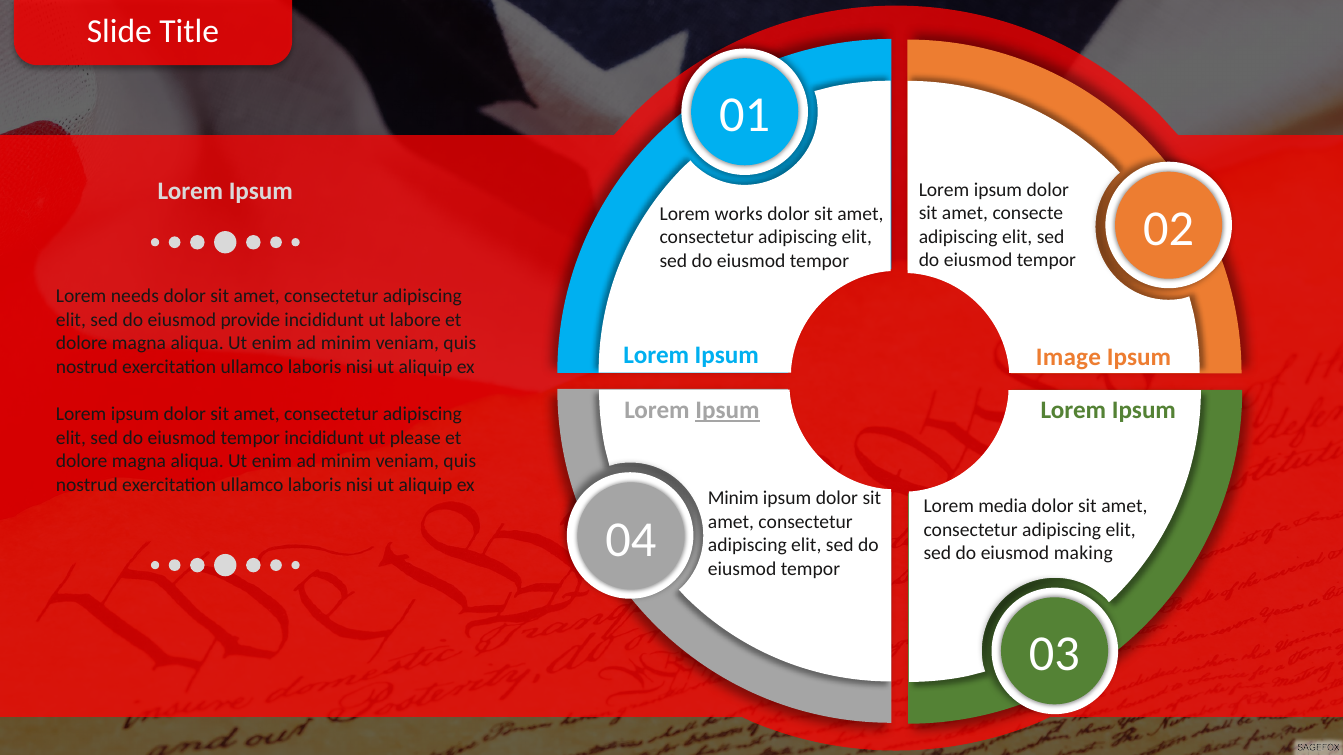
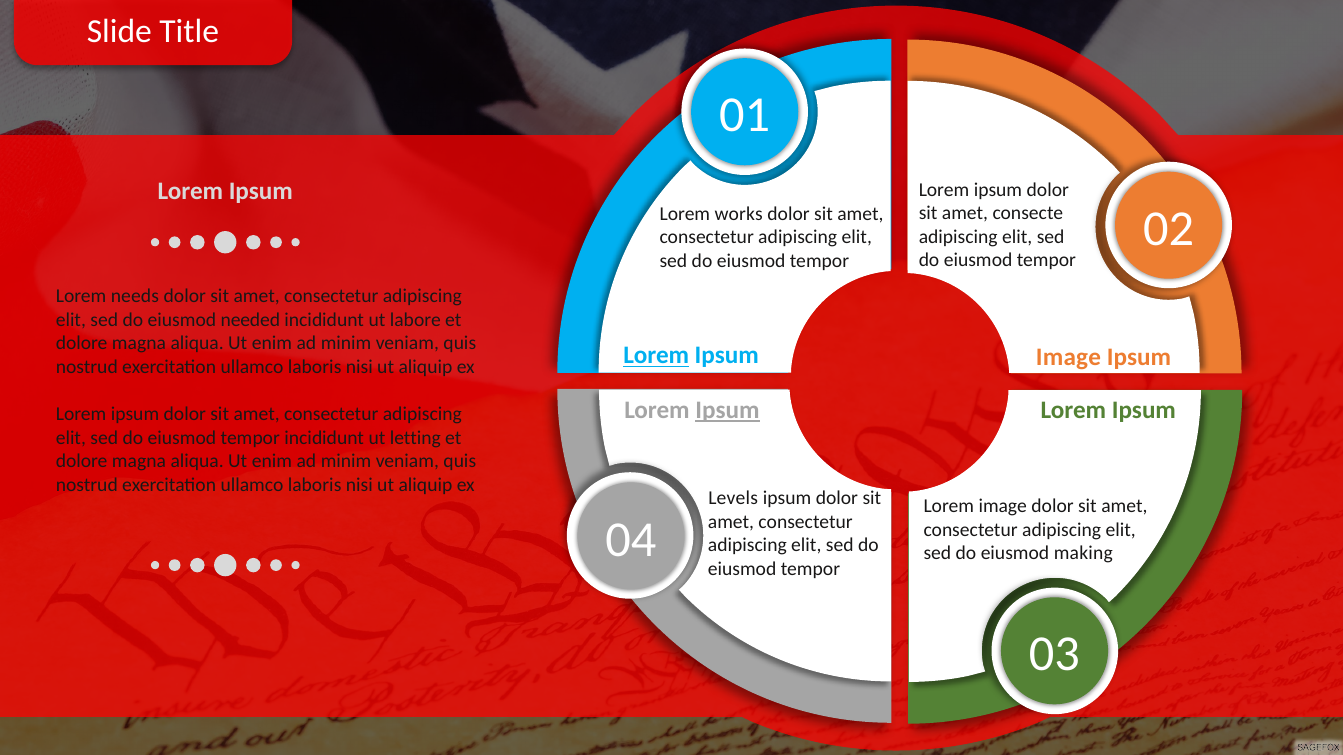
provide: provide -> needed (250, 320)
Lorem underline: none -> present (656, 356)
please: please -> letting (415, 438)
Minim: Minim -> Levels (733, 499)
Lorem media: media -> image (1003, 507)
